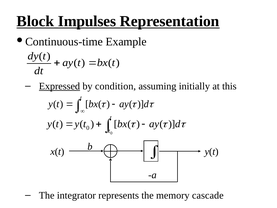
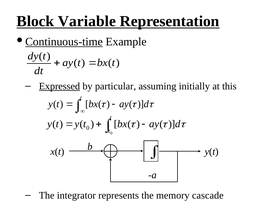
Impulses: Impulses -> Variable (87, 21)
Continuous-time underline: none -> present (64, 42)
condition: condition -> particular (116, 86)
